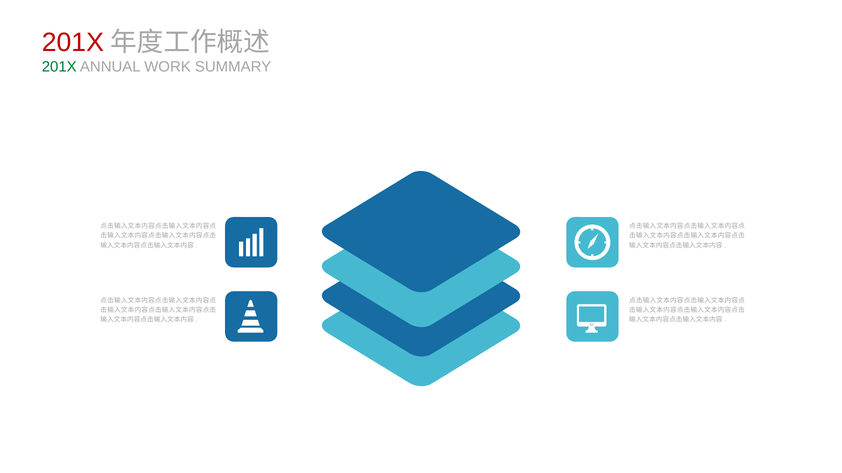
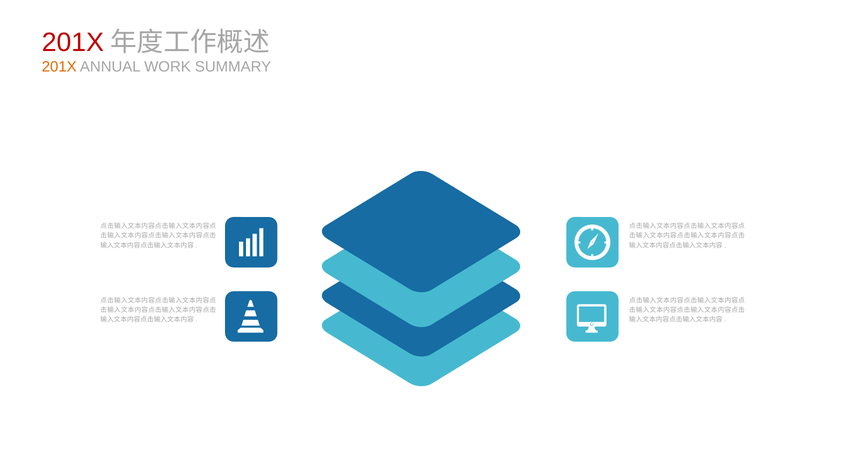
201X colour: green -> orange (59, 67)
